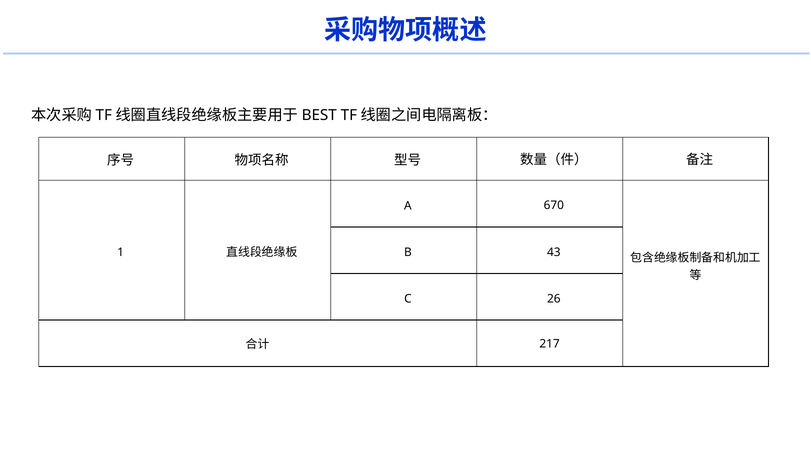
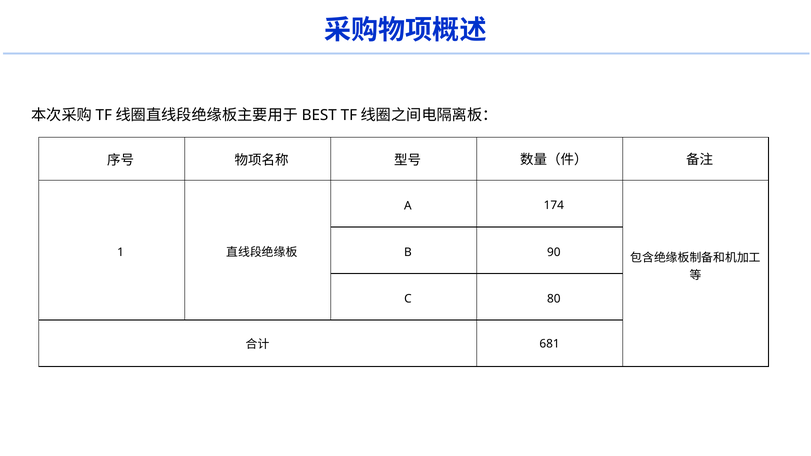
670: 670 -> 174 (554, 206)
43: 43 -> 90 (554, 252)
26: 26 -> 80 (554, 299)
217: 217 -> 681 (550, 344)
